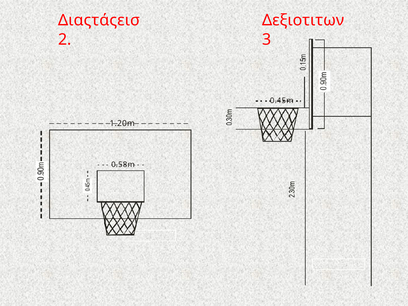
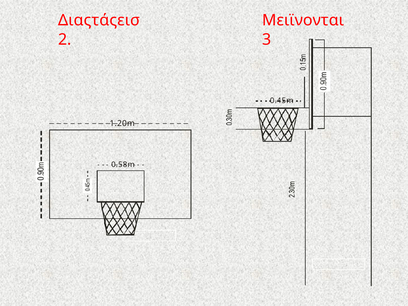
Δεξιοτιτων: Δεξιοτιτων -> Μειϊνονται (303, 20)
